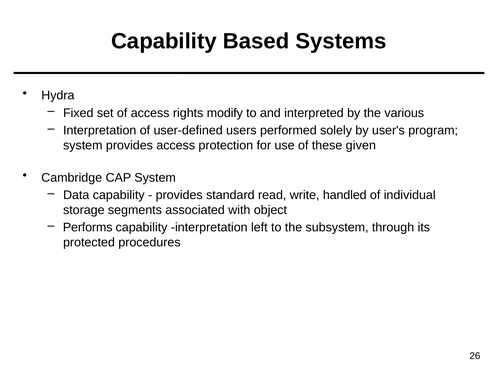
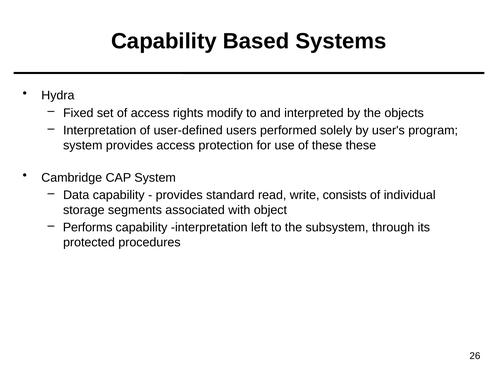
various: various -> objects (404, 113)
these given: given -> these (361, 145)
handled: handled -> consists (345, 195)
